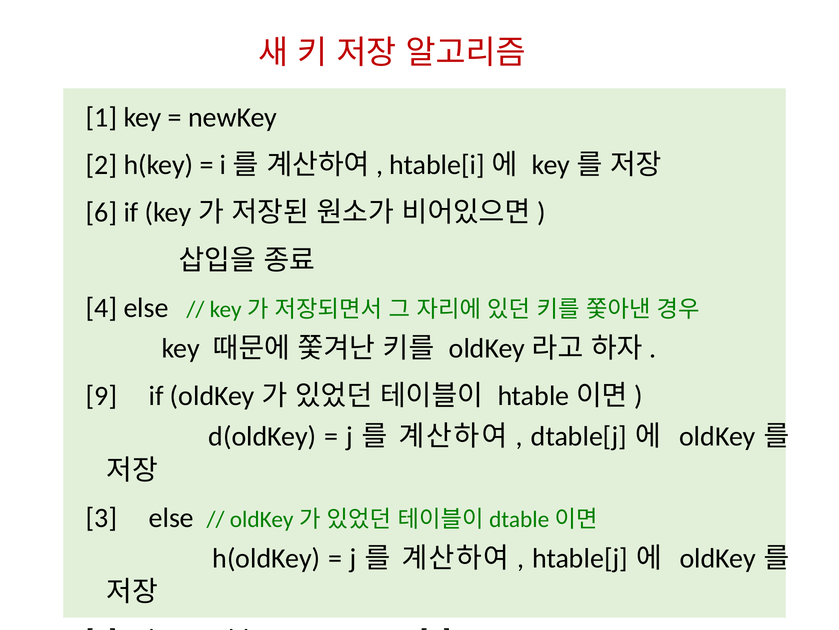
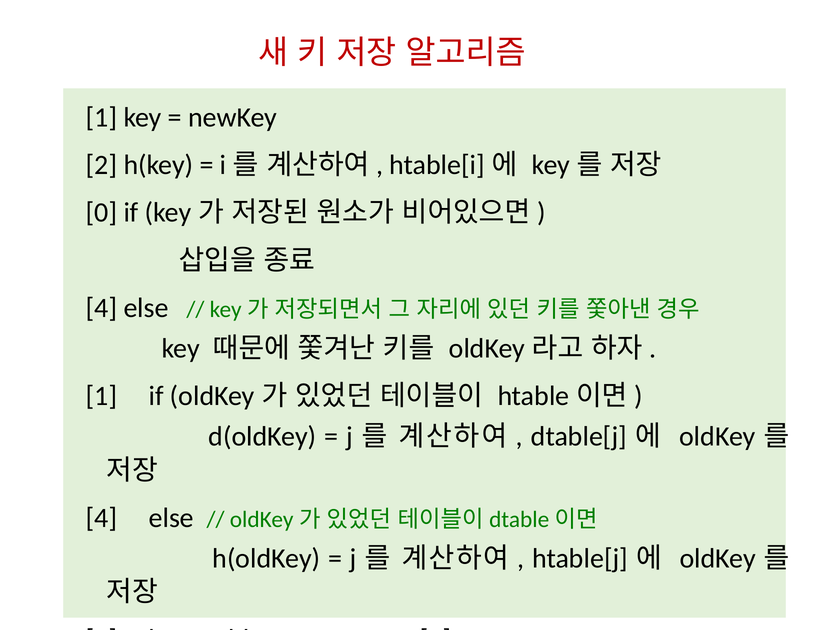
6: 6 -> 0 (102, 212)
9: 9 -> 1 (102, 396)
3: 3 -> 4 (102, 517)
